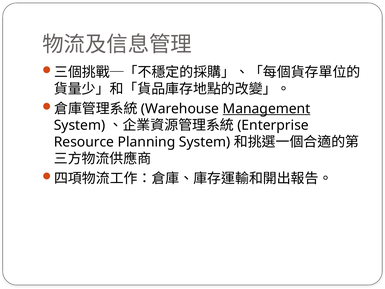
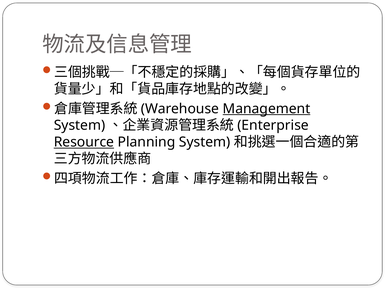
Resource underline: none -> present (84, 142)
